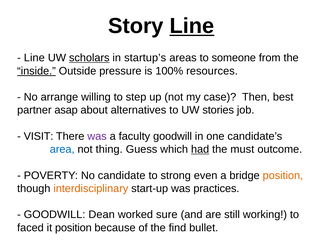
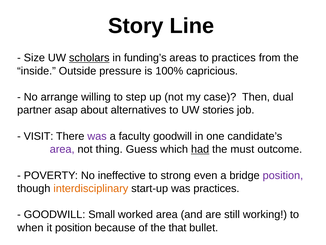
Line underline: present -> none (192, 26)
Line: Line -> Size (34, 58)
startup’s: startup’s -> funding’s (145, 58)
to someone: someone -> practices (234, 58)
inside underline: present -> none (36, 71)
resources: resources -> capricious (212, 71)
best: best -> dual (283, 97)
area colour: blue -> purple (62, 149)
candidate: candidate -> ineffective (122, 175)
position colour: orange -> purple (283, 175)
Dean: Dean -> Small (102, 214)
worked sure: sure -> area (167, 214)
faced: faced -> when (30, 227)
find: find -> that (178, 227)
